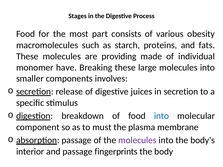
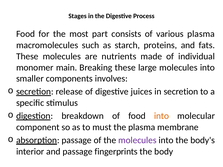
various obesity: obesity -> plasma (201, 34)
providing: providing -> nutrients (119, 56)
have: have -> main (67, 68)
into colour: blue -> orange (162, 116)
